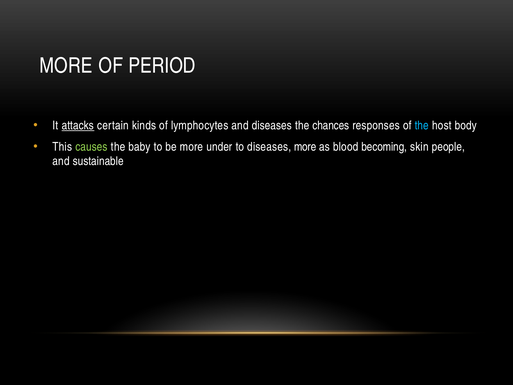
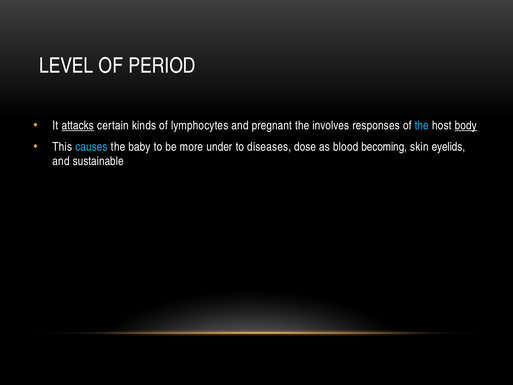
MORE: MORE -> LEVEL (66, 66)
and diseases: diseases -> pregnant (272, 125)
chances: chances -> involves (331, 125)
body underline: none -> present (466, 125)
causes colour: light green -> light blue (91, 147)
diseases more: more -> dose (305, 147)
people: people -> eyelids (448, 147)
